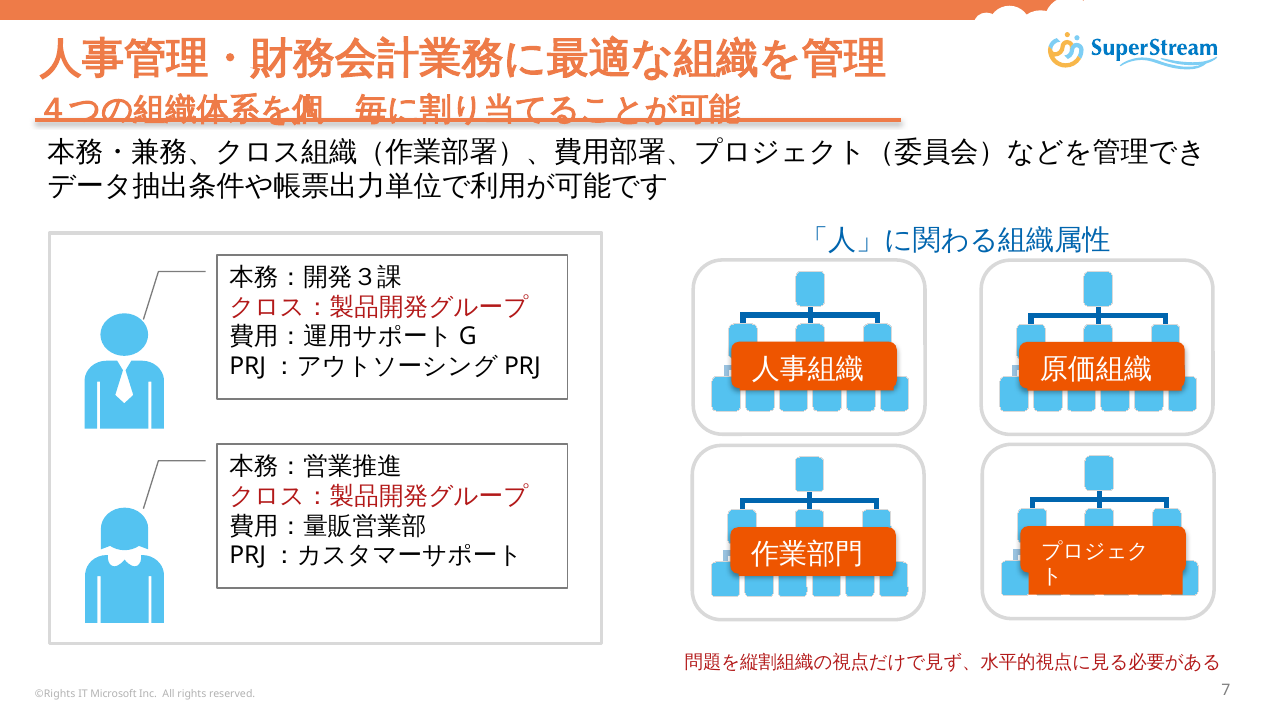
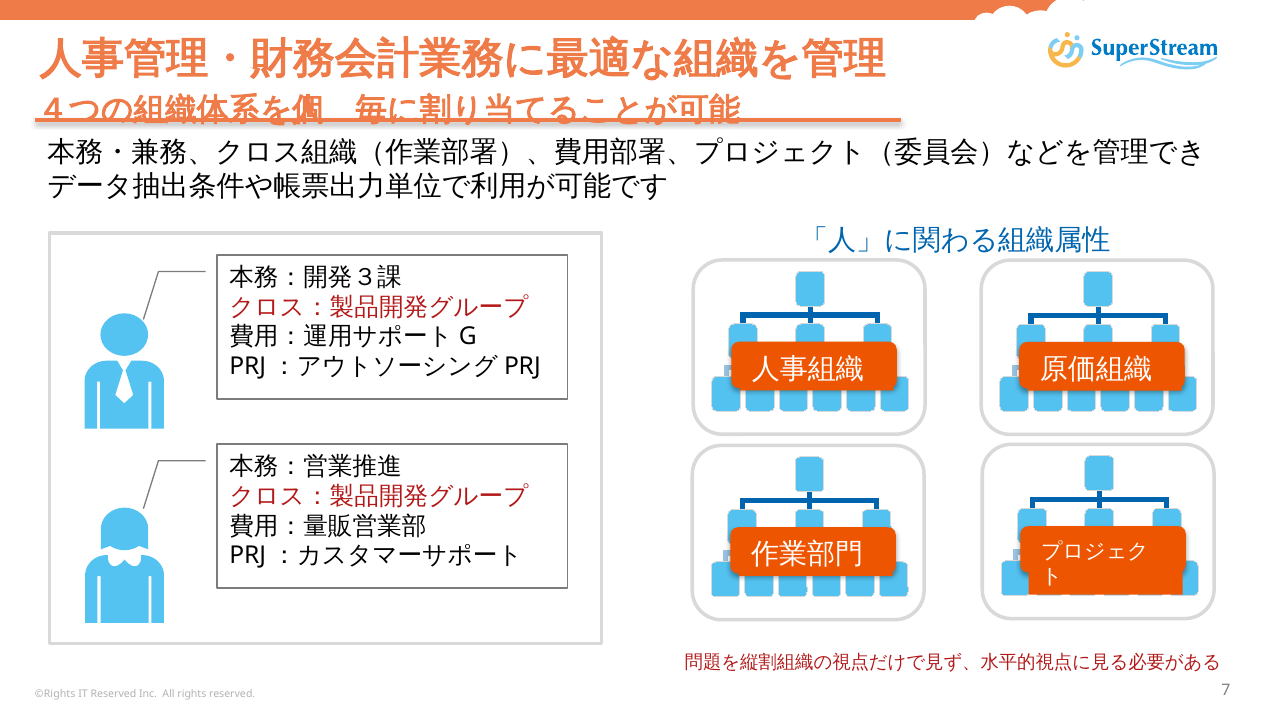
IT Microsoft: Microsoft -> Reserved (113, 694)
